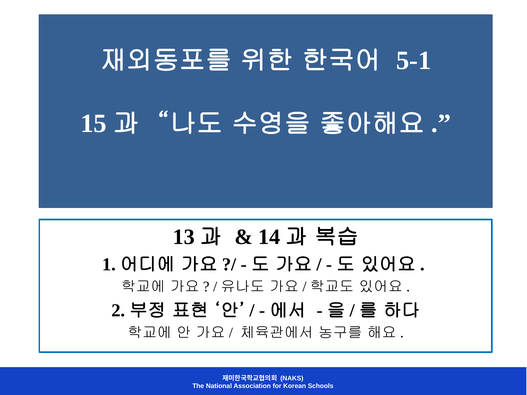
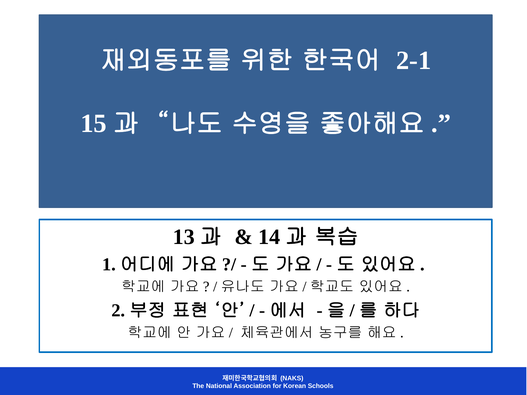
5-1: 5-1 -> 2-1 (414, 60)
